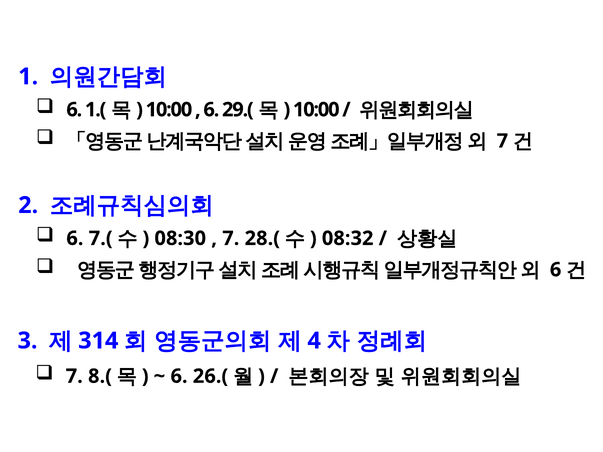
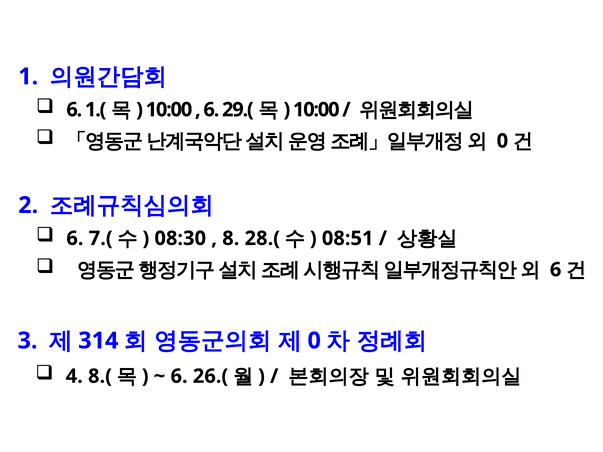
7: 7 -> 0 (502, 141)
7: 7 -> 8 (231, 239)
08:32: 08:32 -> 08:51 (348, 239)
4: 4 -> 0 (314, 341)
7: 7 -> 4 (74, 376)
